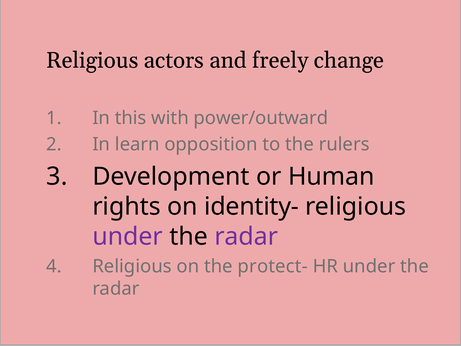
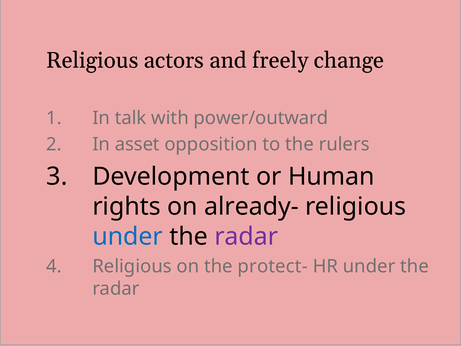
this: this -> talk (131, 118)
learn: learn -> asset (137, 144)
identity-: identity- -> already- (252, 206)
under colour: purple -> blue (128, 236)
